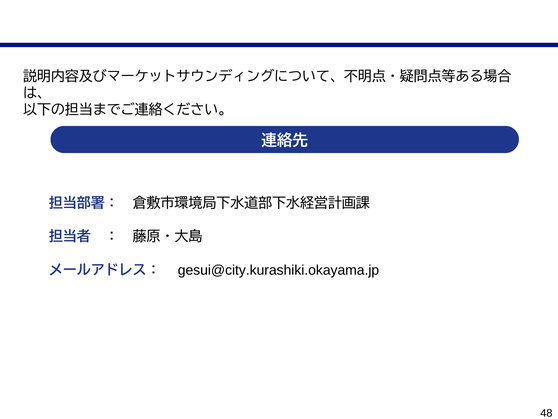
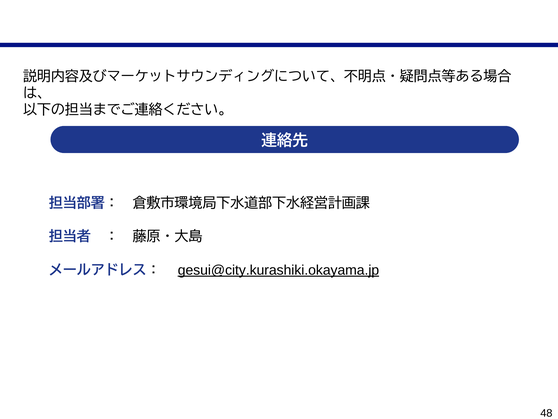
gesui@city.kurashiki.okayama.jp underline: none -> present (278, 270)
